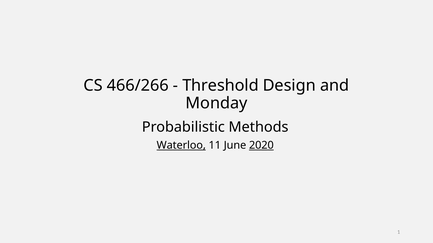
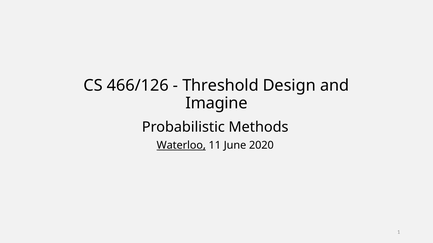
466/266: 466/266 -> 466/126 (138, 86)
Monday: Monday -> Imagine (217, 103)
2020 underline: present -> none (261, 146)
